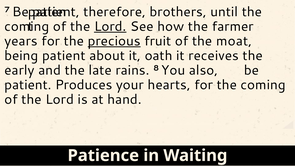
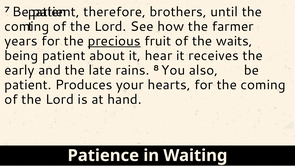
Lord underline: present -> none (110, 26)
moat: moat -> waits (234, 41)
oath: oath -> hear (158, 56)
